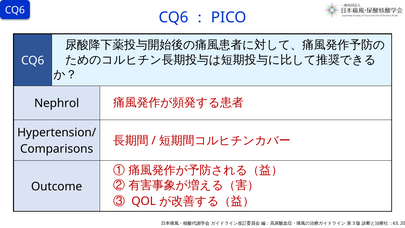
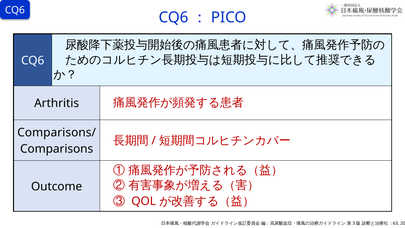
Nephrol: Nephrol -> Arthritis (57, 103)
Hypertension/: Hypertension/ -> Comparisons/ (57, 133)
